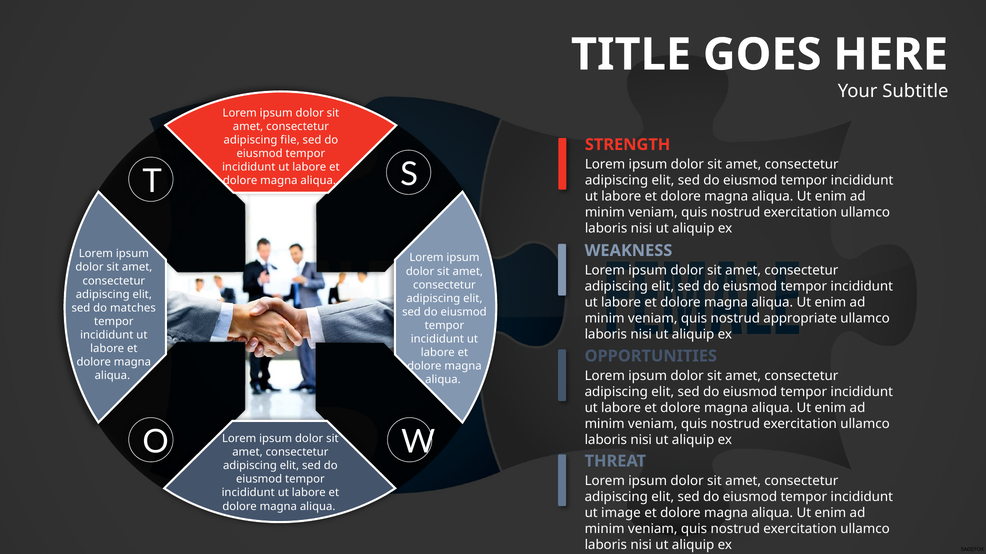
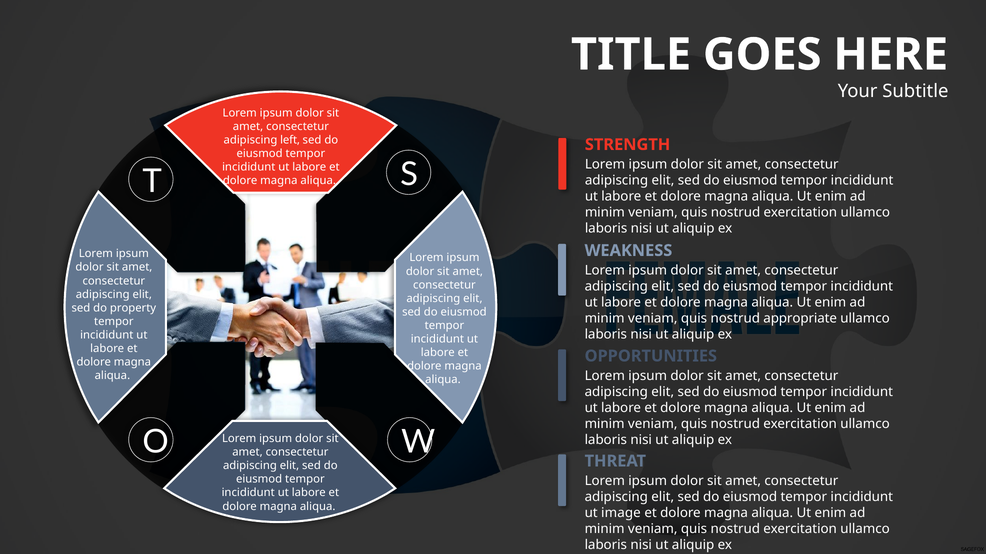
file: file -> left (290, 140)
matches: matches -> property (133, 308)
